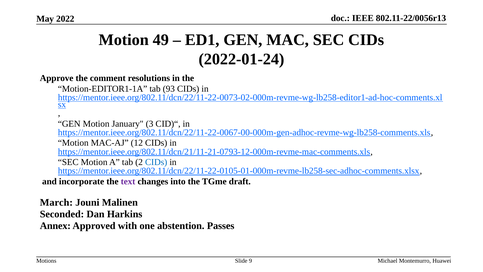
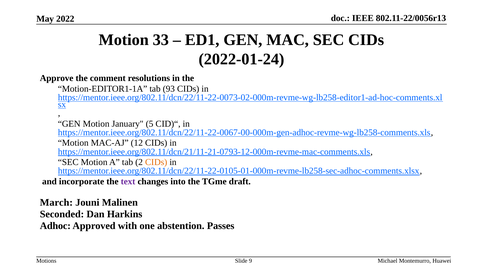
49: 49 -> 33 (161, 40)
3: 3 -> 5 (150, 124)
CIDs colour: blue -> orange (156, 162)
Annex: Annex -> Adhoc (55, 226)
